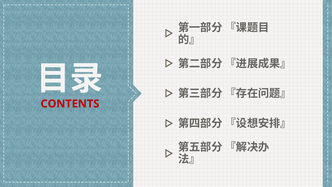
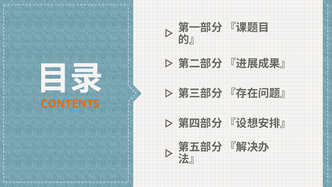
CONTENTS colour: red -> orange (70, 104)
